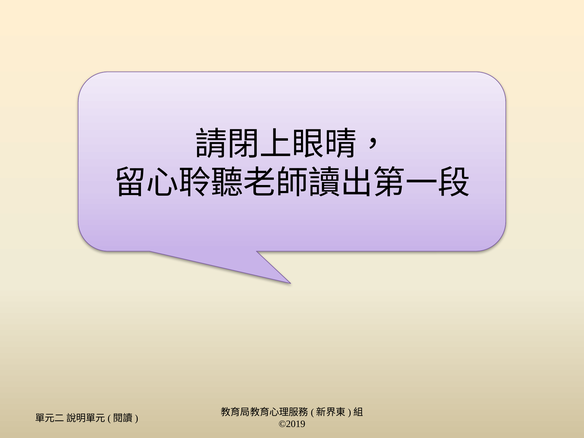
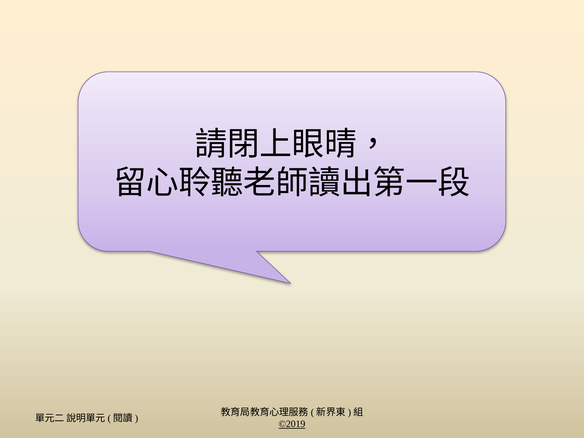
©2019 underline: none -> present (292, 424)
